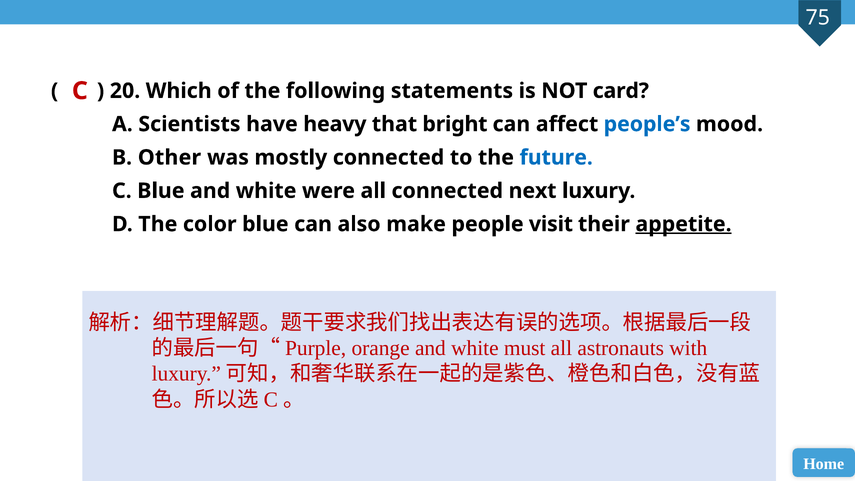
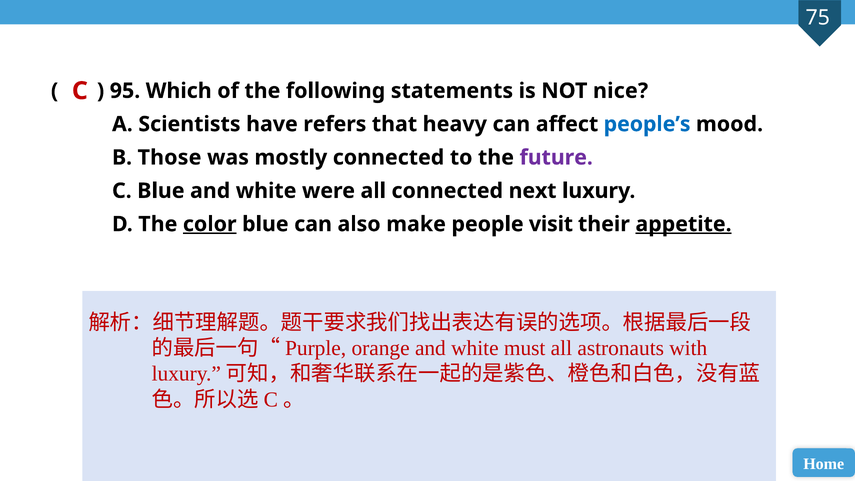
20: 20 -> 95 (125, 91)
card: card -> nice (621, 91)
heavy: heavy -> refers (335, 124)
bright: bright -> heavy (455, 124)
Other: Other -> Those (169, 157)
future colour: blue -> purple (556, 157)
color underline: none -> present (210, 224)
